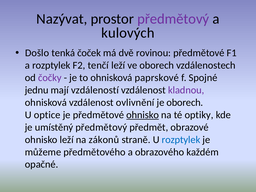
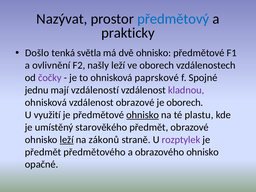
předmětový colour: purple -> blue (173, 19)
kulových: kulových -> prakticky (128, 33)
čoček: čoček -> světla (89, 53)
dvě rovinou: rovinou -> ohnisko (154, 53)
a rozptylek: rozptylek -> ovlivnění (51, 65)
tenčí: tenčí -> našly (98, 65)
vzdálenost ovlivnění: ovlivnění -> obrazové (135, 102)
optice: optice -> využití (47, 115)
optiky: optiky -> plastu (199, 115)
umístěný předmětový: předmětový -> starověkého (101, 127)
leží underline: none -> present (67, 140)
rozptylek colour: blue -> purple (181, 140)
můžeme: můžeme -> předmět (43, 152)
obrazového každém: každém -> ohnisko (203, 152)
